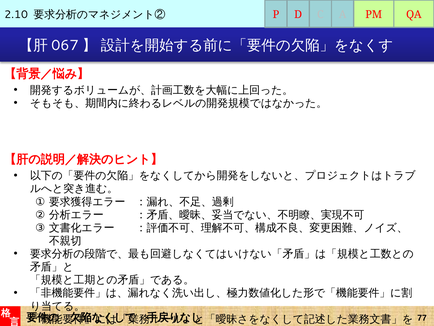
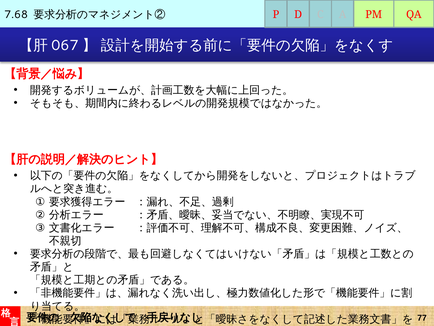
2.10: 2.10 -> 7.68 (16, 14)
